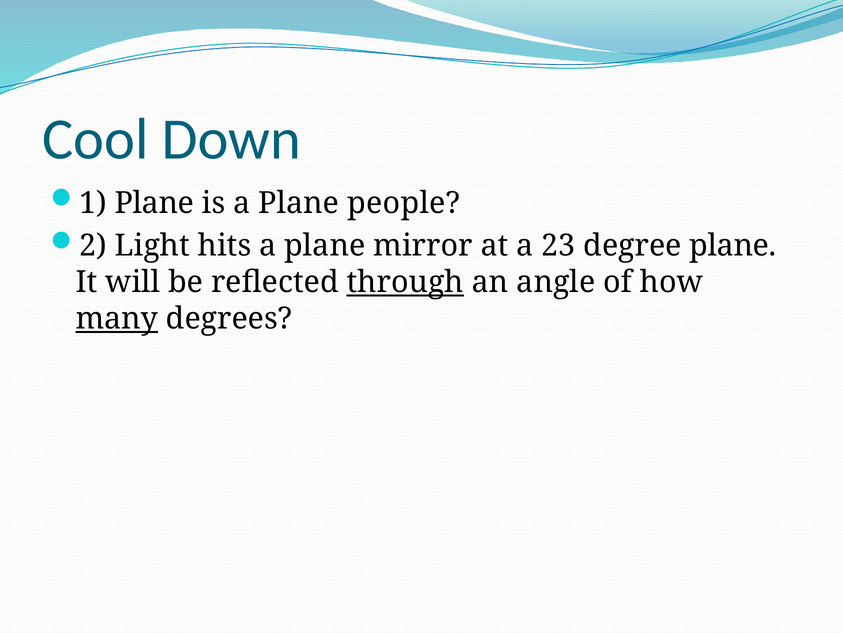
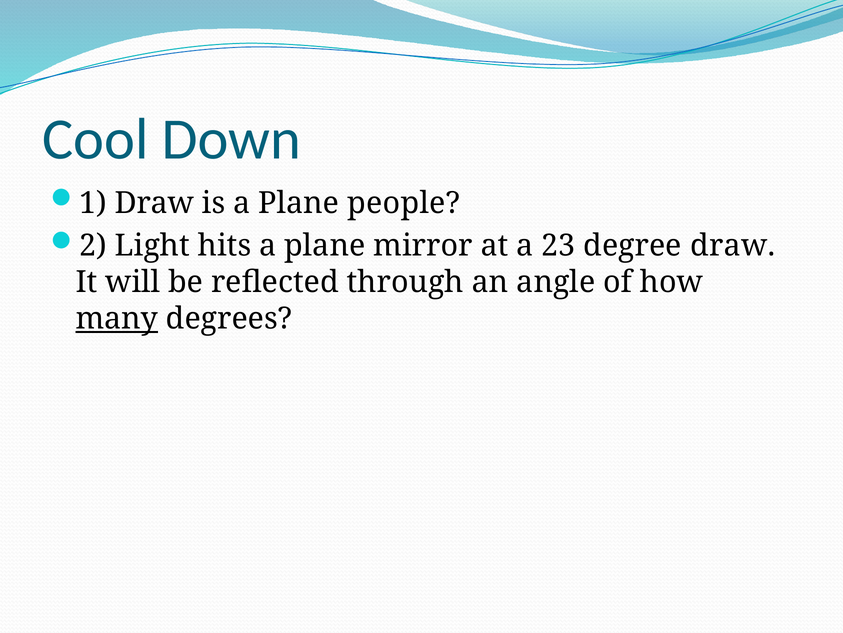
1 Plane: Plane -> Draw (154, 203)
degree plane: plane -> draw (733, 246)
through underline: present -> none (405, 282)
